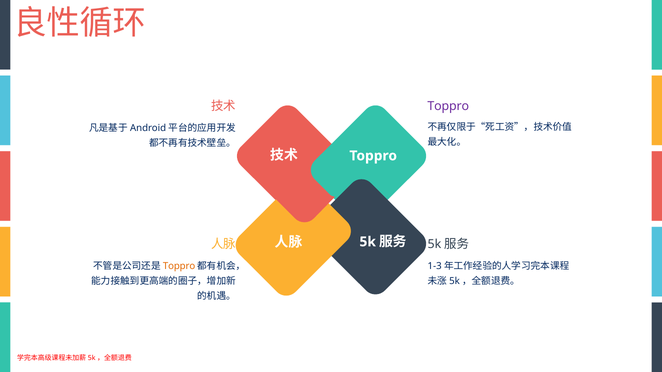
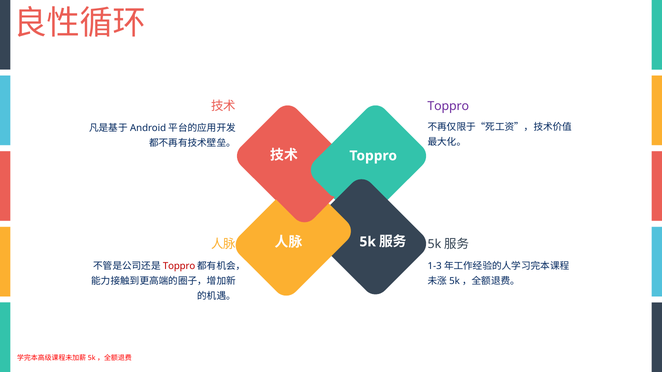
Toppro colour: orange -> red (179, 266)
